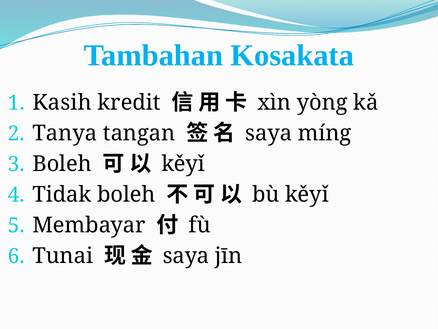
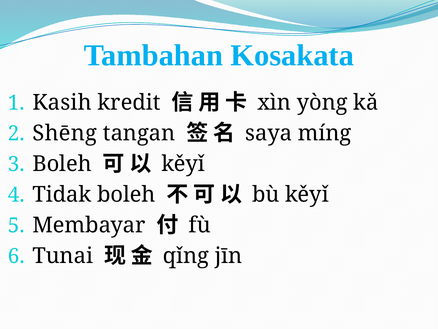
Tanya: Tanya -> Shēng (65, 133)
saya: saya -> qǐng (186, 256)
